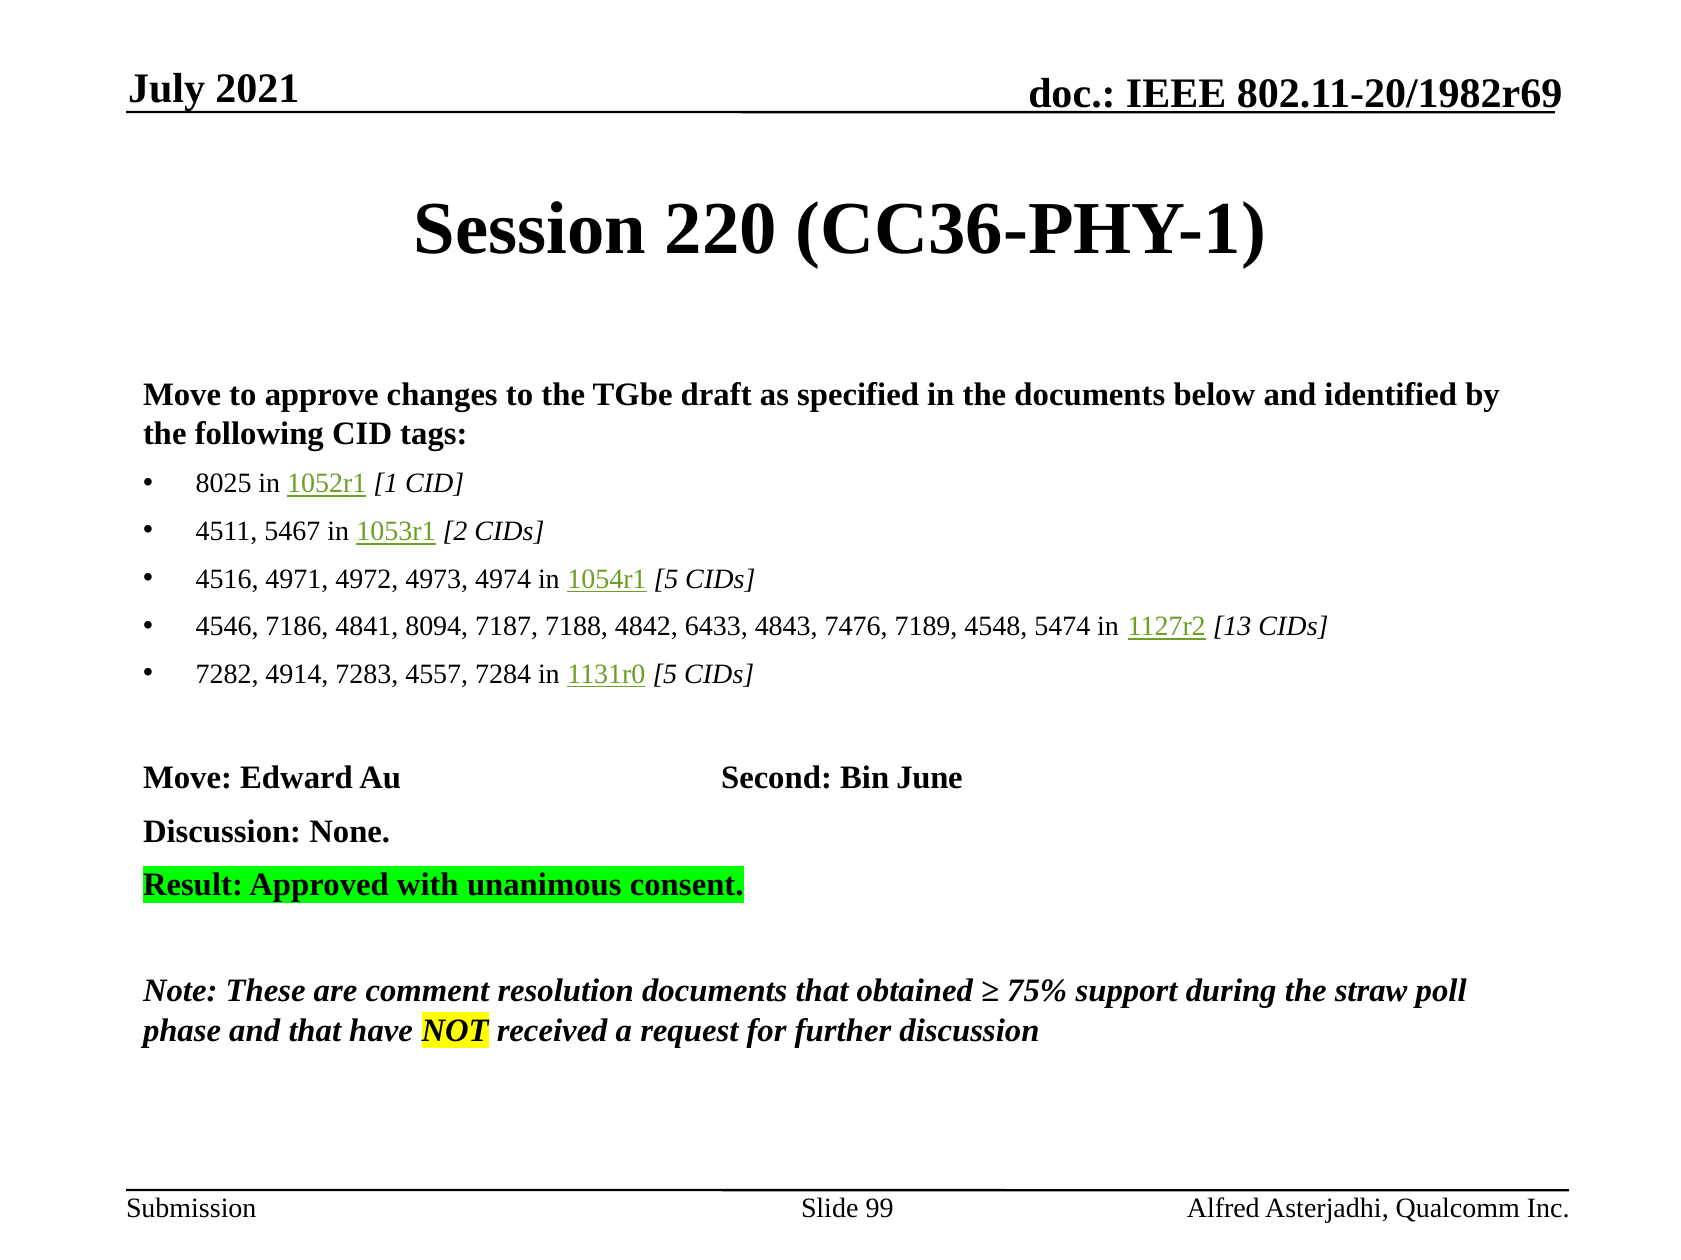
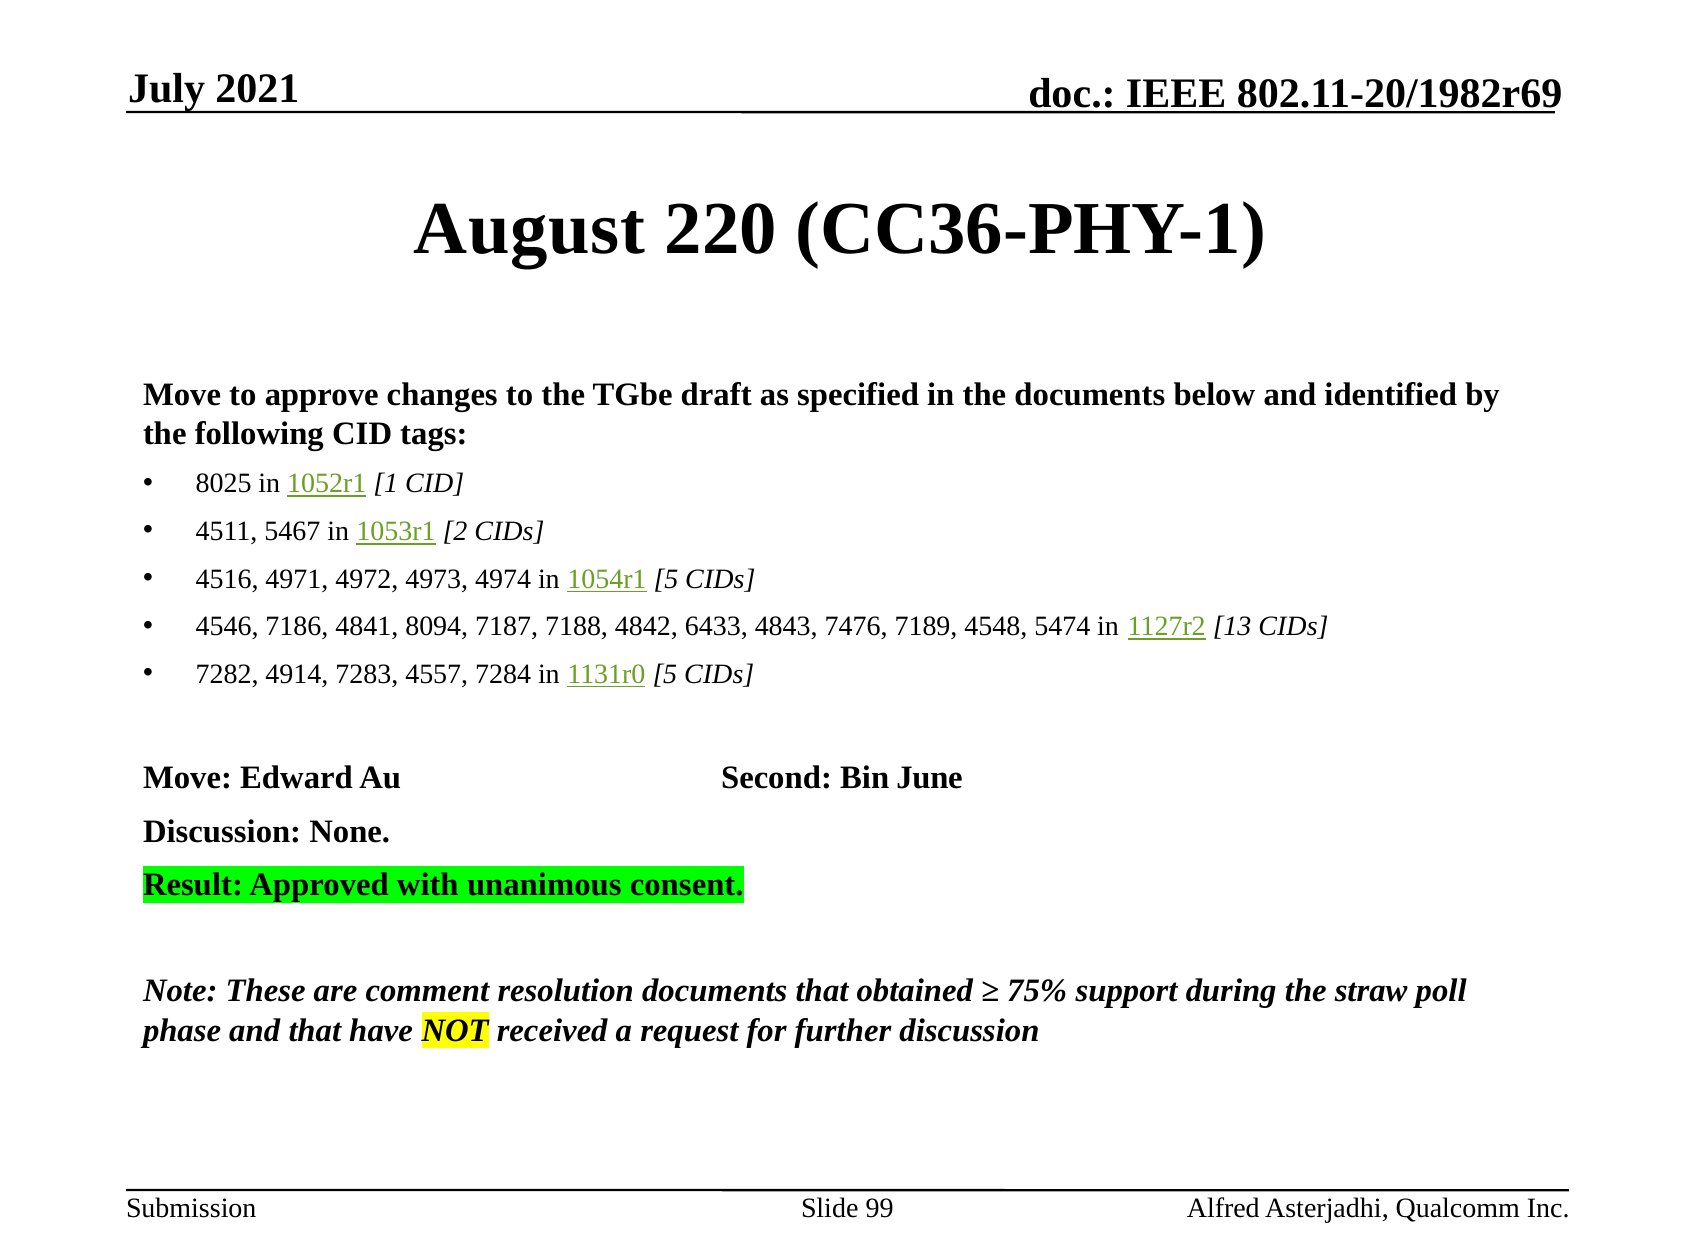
Session: Session -> August (530, 229)
